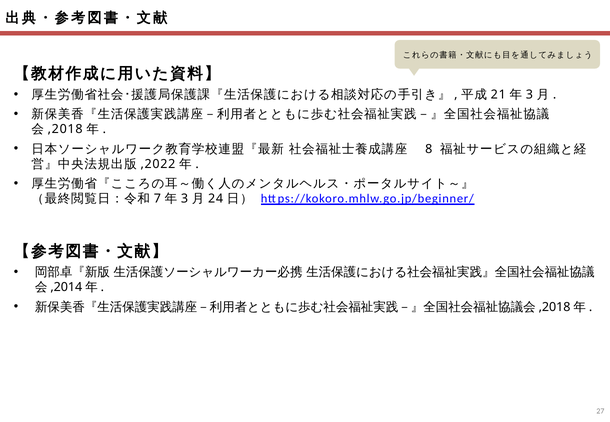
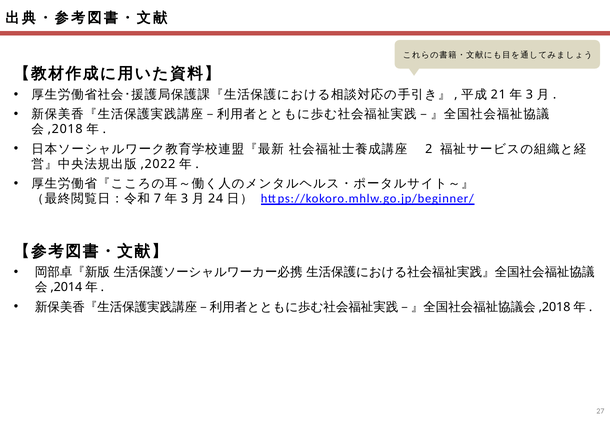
8: 8 -> 2 (429, 149)
